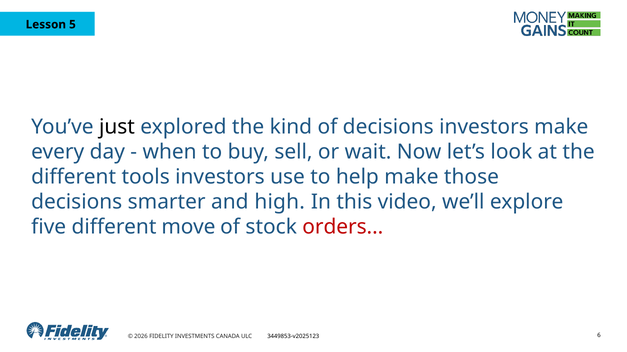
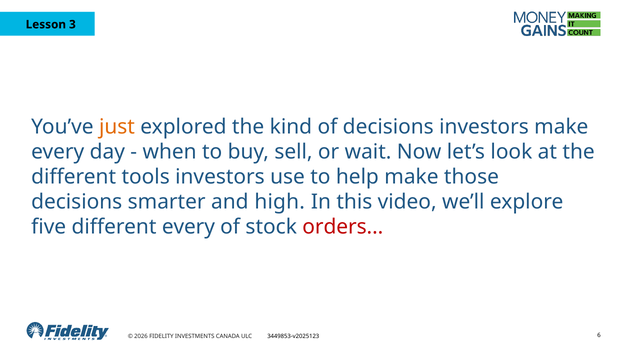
5: 5 -> 3 (72, 25)
just colour: black -> orange (117, 127)
different move: move -> every (188, 227)
